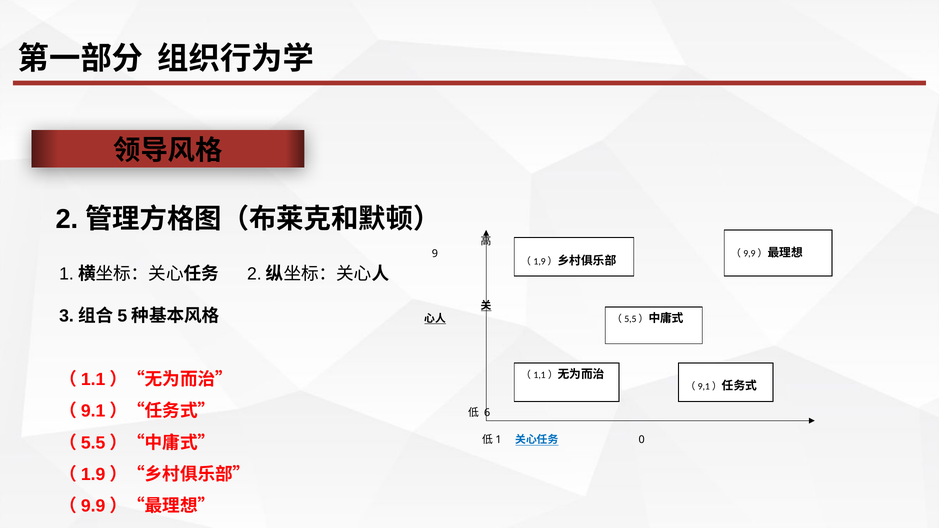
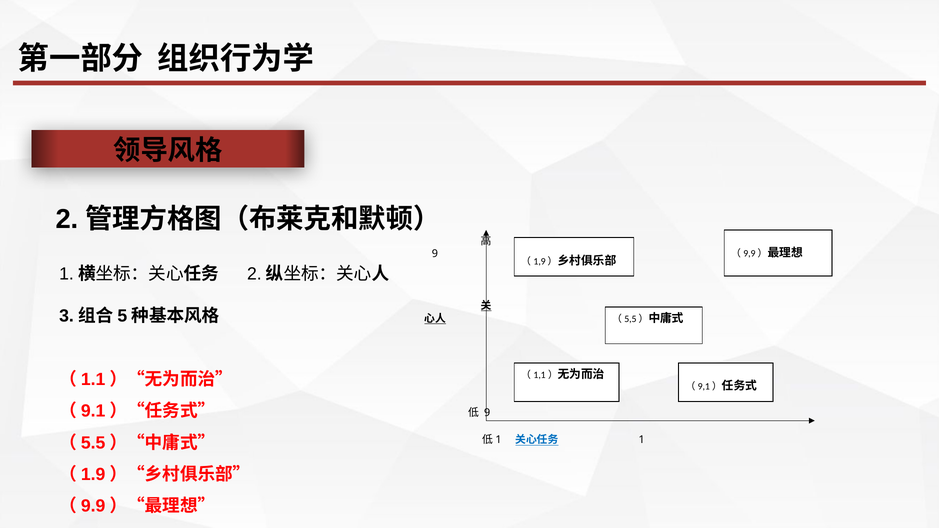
6: 6 -> 9 (487, 413)
0: 0 -> 1 (642, 440)
